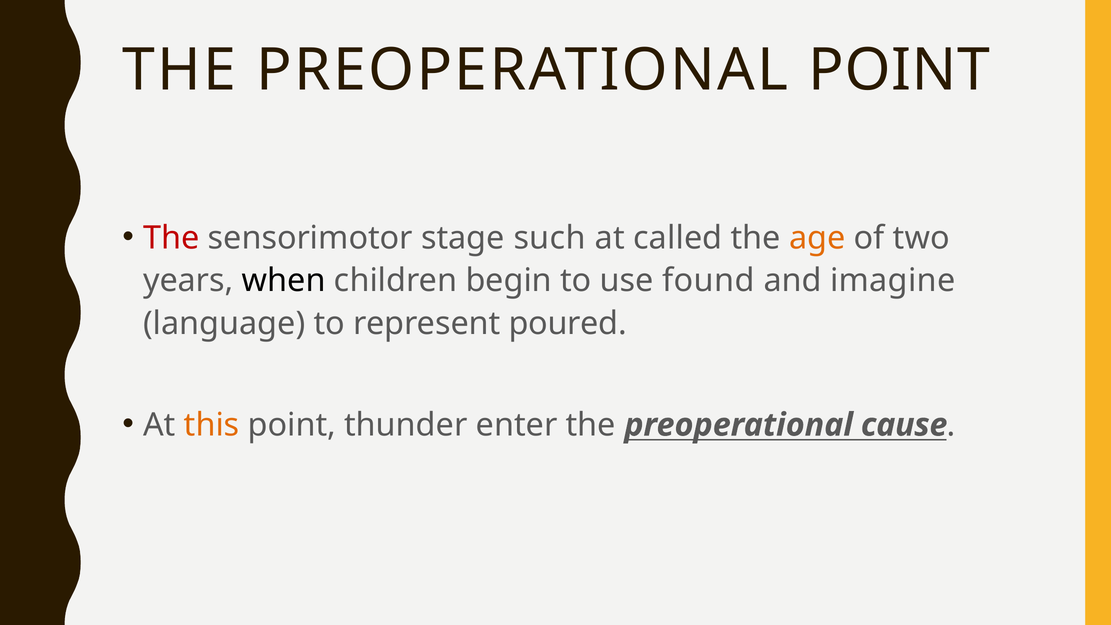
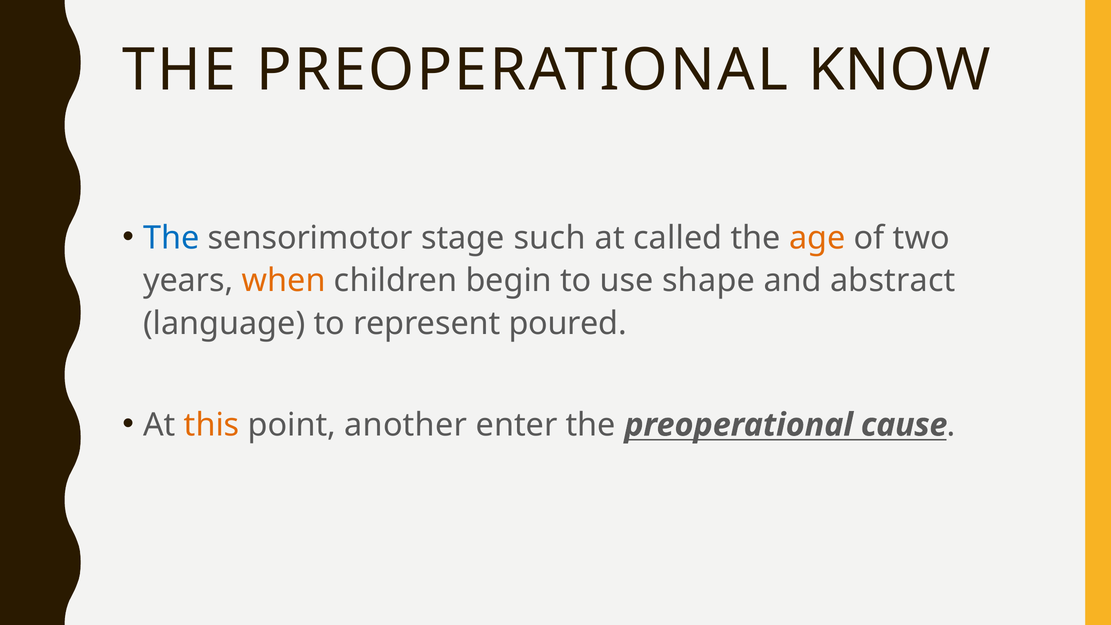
PREOPERATIONAL POINT: POINT -> KNOW (899, 71)
The colour: red -> blue (171, 238)
when colour: black -> orange (284, 281)
found: found -> shape (709, 281)
imagine: imagine -> abstract (893, 281)
thunder: thunder -> another (406, 425)
